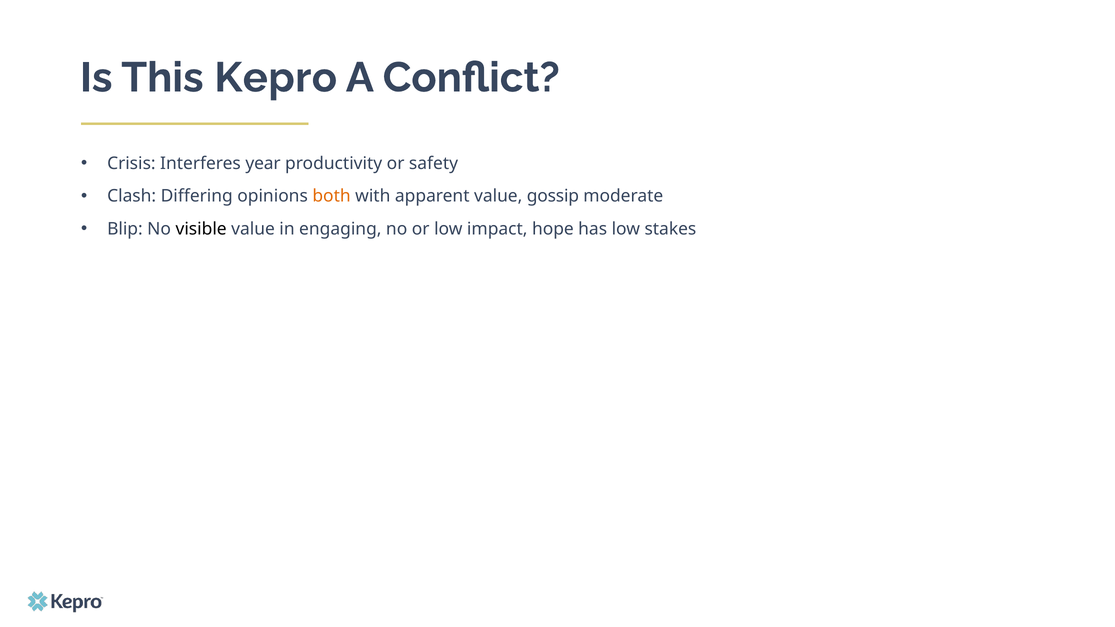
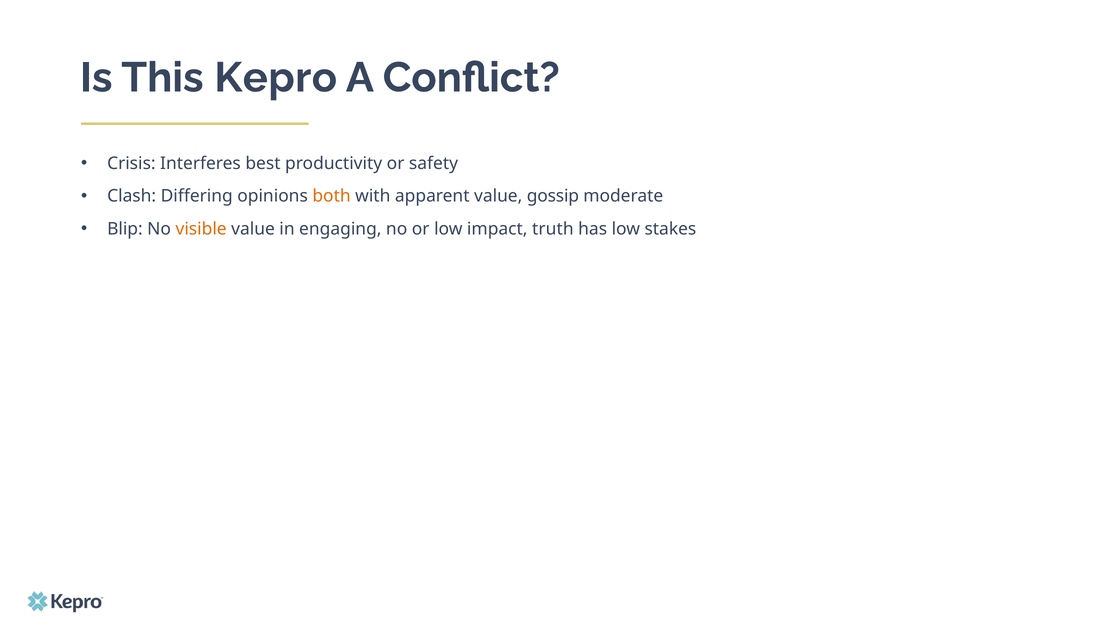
year: year -> best (263, 163)
visible colour: black -> orange (201, 229)
hope: hope -> truth (553, 229)
